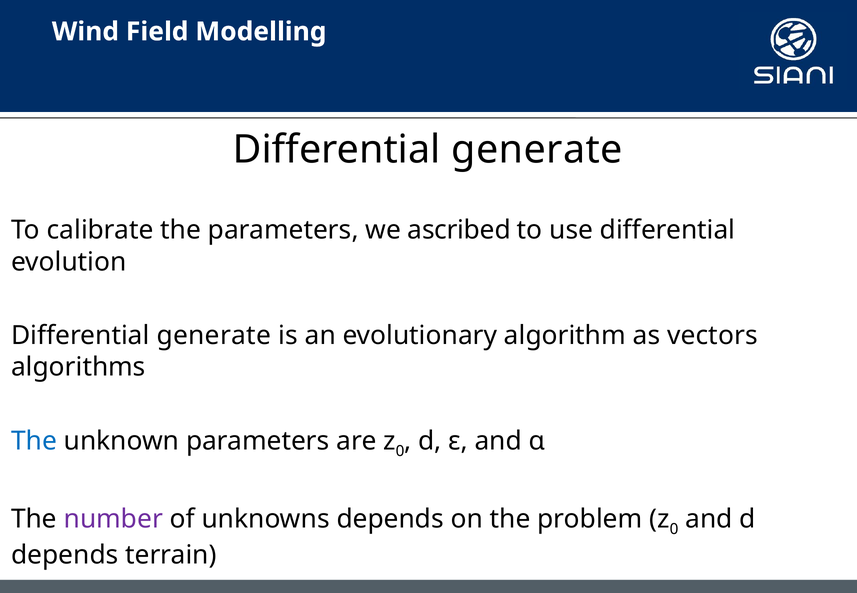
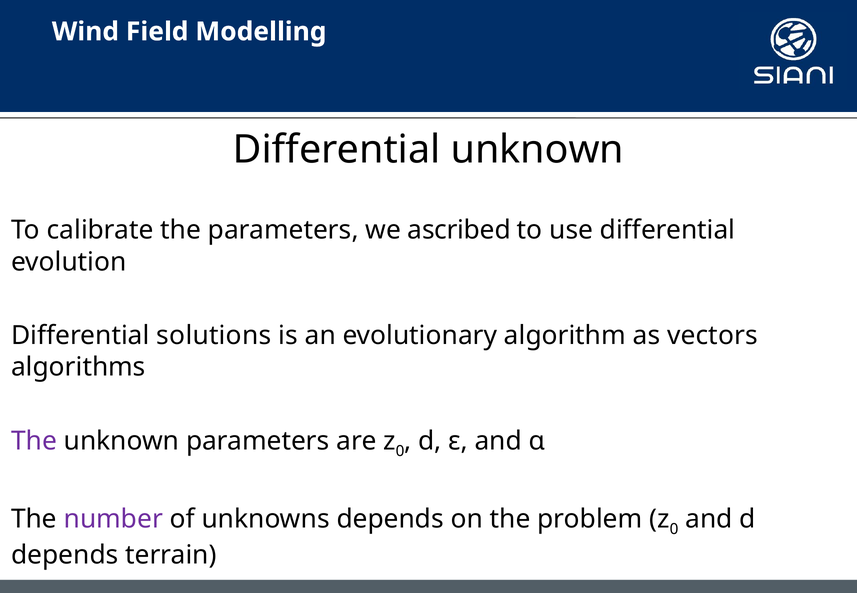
generate: generate -> unknown (537, 150)
generate: generate -> solutions (214, 336)
The colour: blue -> purple (34, 441)
